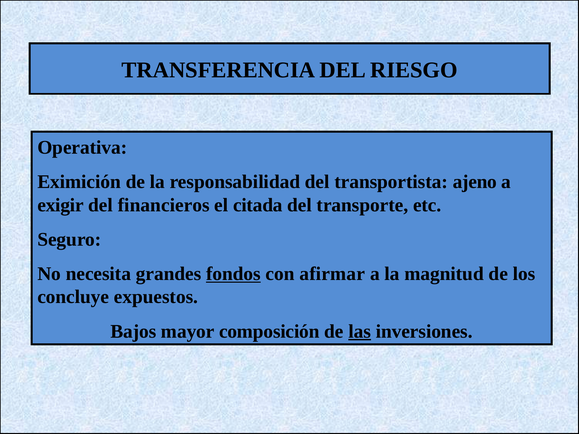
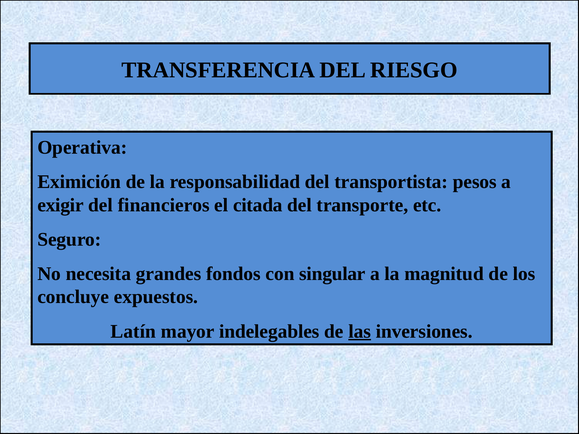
ajeno: ajeno -> pesos (475, 182)
fondos underline: present -> none (233, 274)
afirmar: afirmar -> singular (332, 274)
Bajos: Bajos -> Latín (133, 332)
composición: composición -> indelegables (269, 332)
